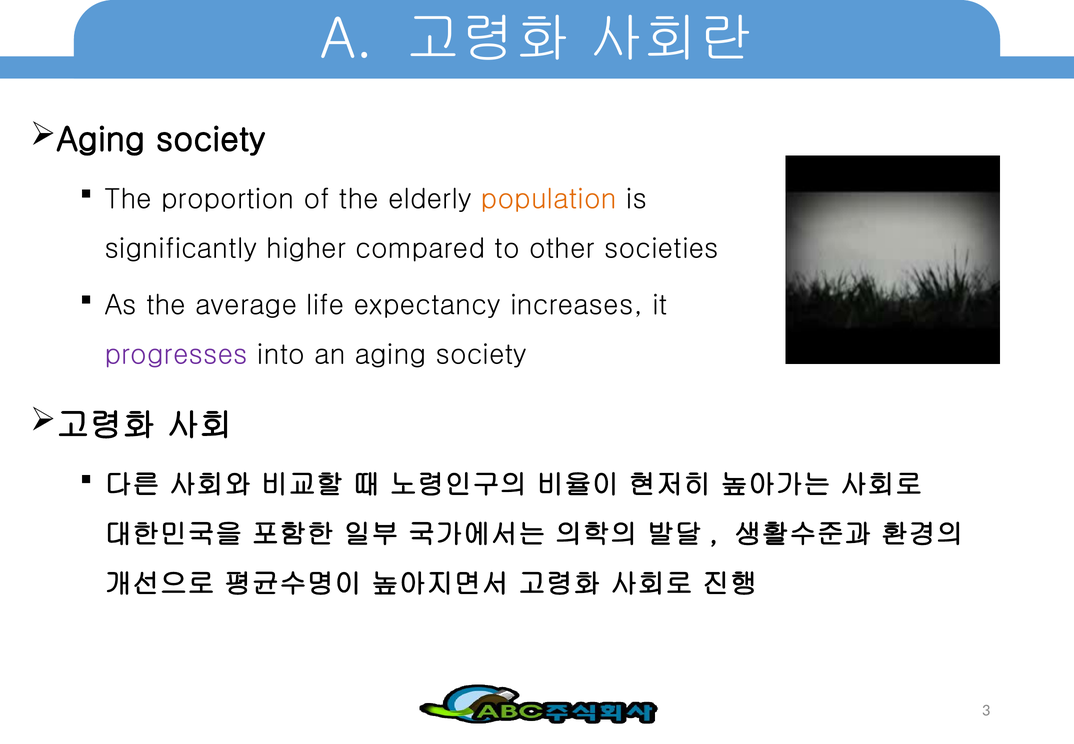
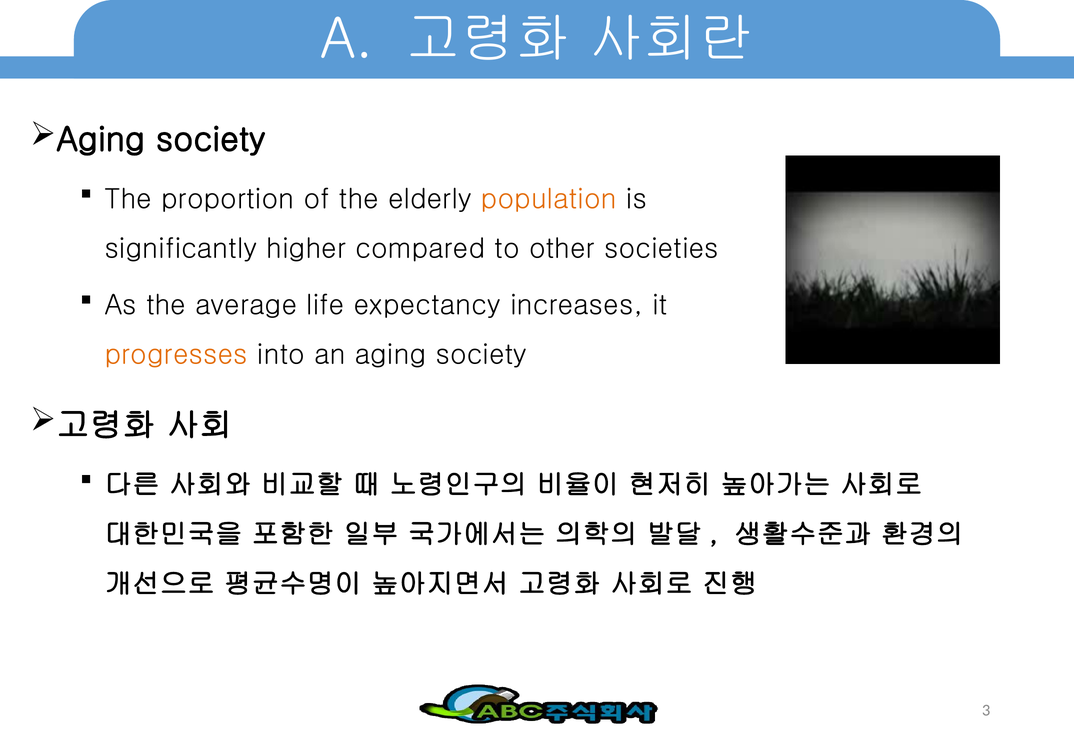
progresses colour: purple -> orange (176, 354)
